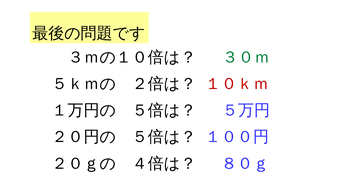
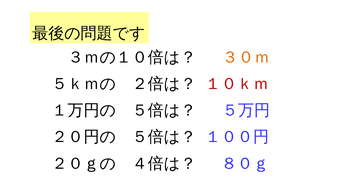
３０ｍ colour: green -> orange (246, 57)
